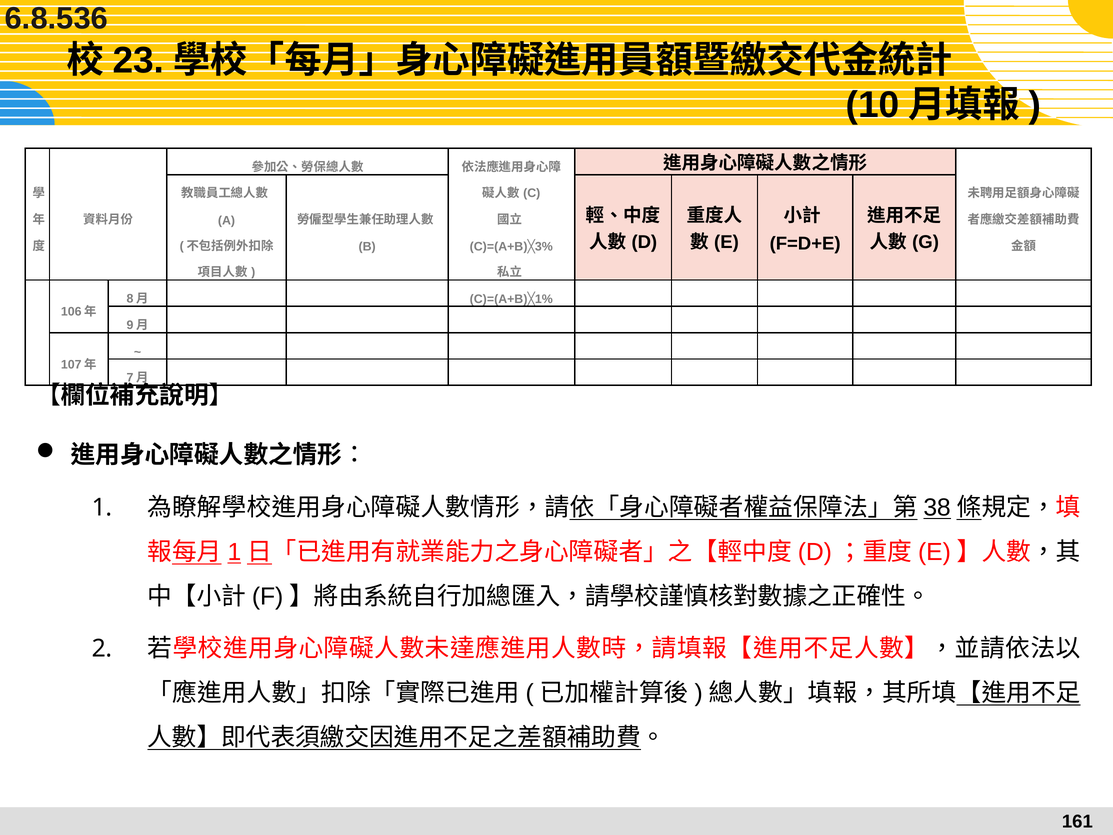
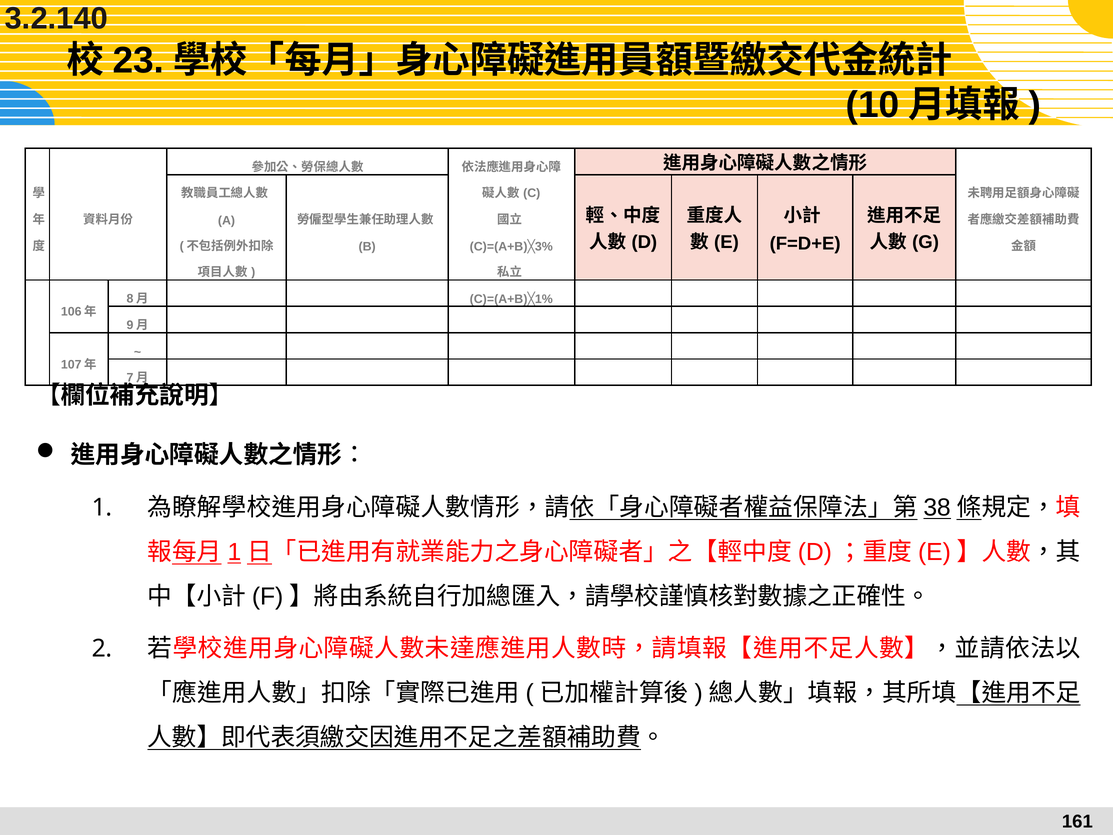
6.8.536: 6.8.536 -> 3.2.140 (56, 19)
